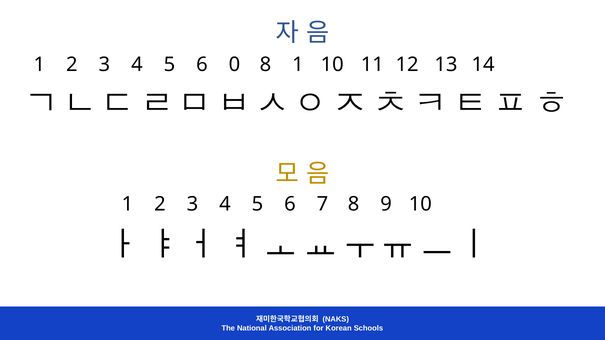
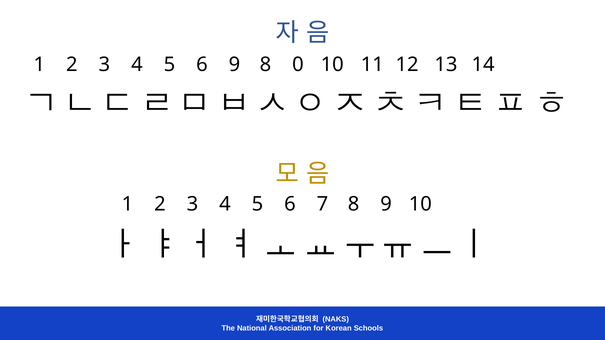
6 0: 0 -> 9 (234, 65)
8 1: 1 -> 0 (298, 65)
